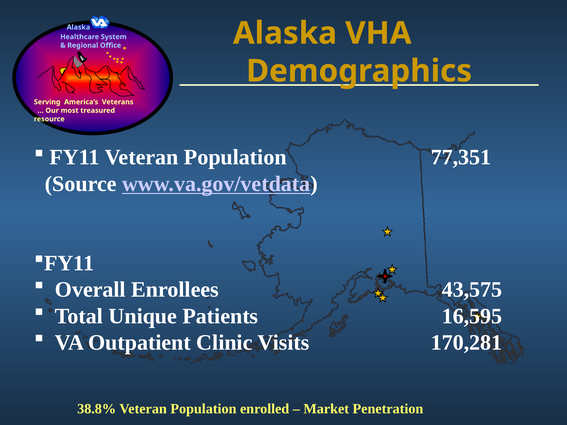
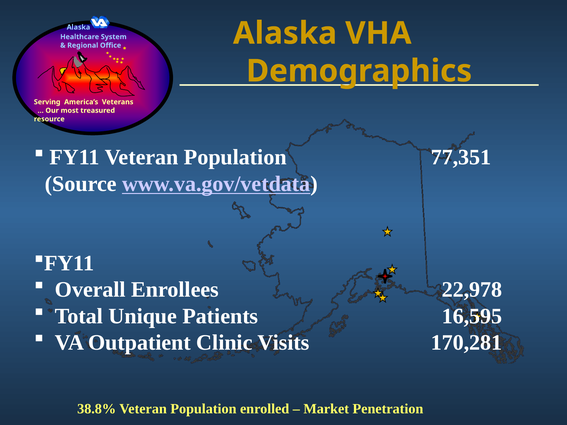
43,575: 43,575 -> 22,978 (472, 290)
